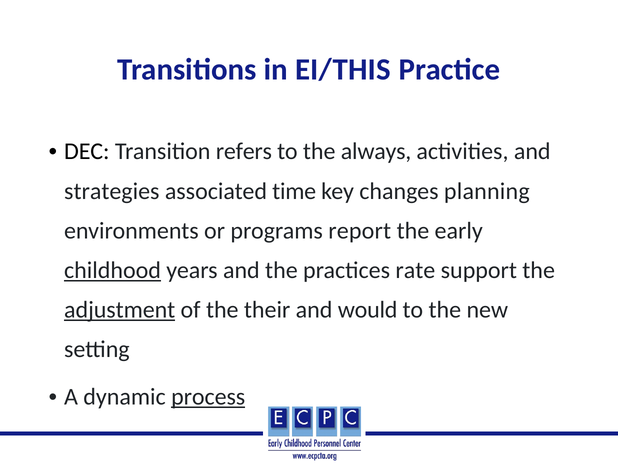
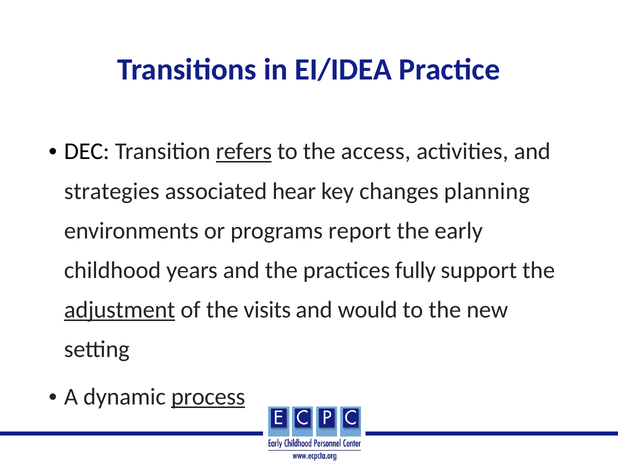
EI/THIS: EI/THIS -> EI/IDEA (343, 69)
refers underline: none -> present (244, 152)
always: always -> access (376, 152)
time: time -> hear (294, 191)
childhood underline: present -> none (113, 271)
rate: rate -> fully (416, 271)
their: their -> visits (267, 310)
